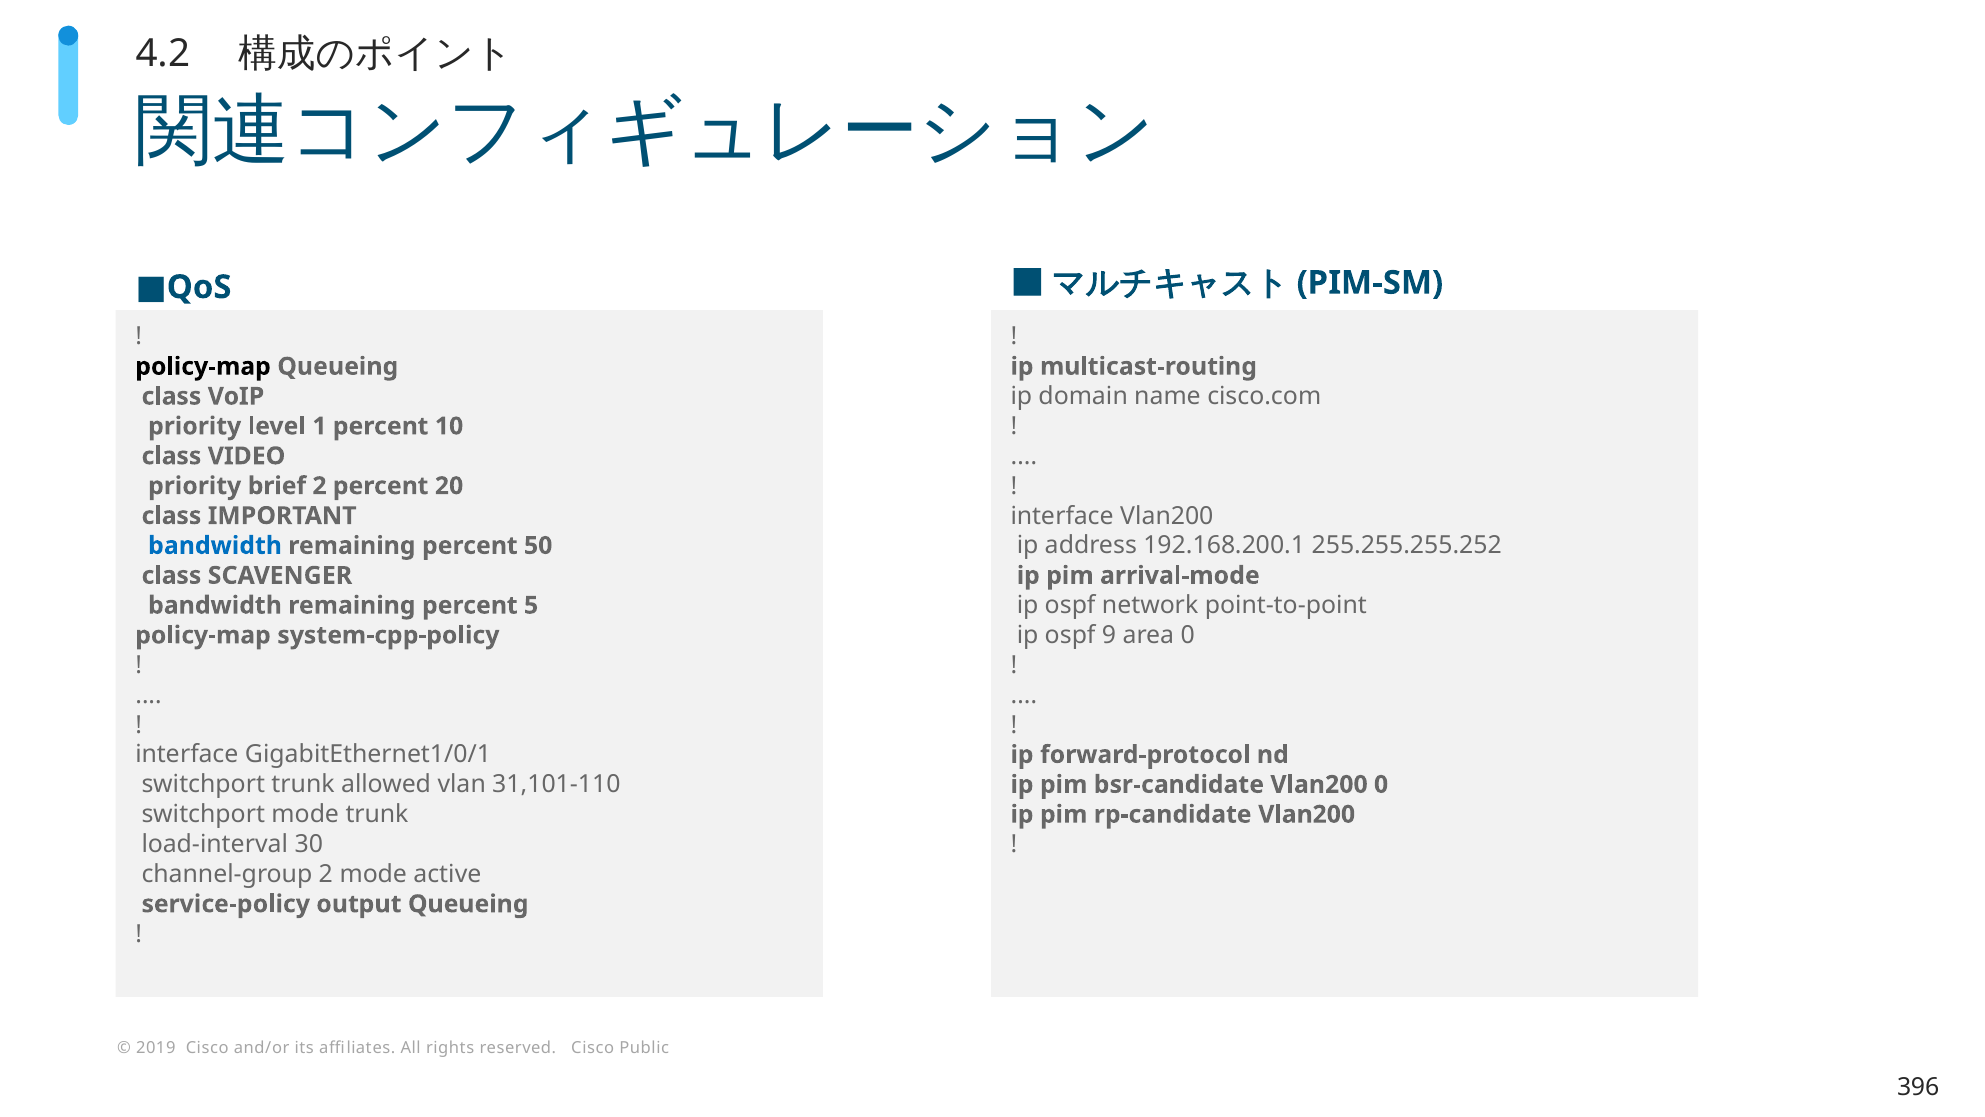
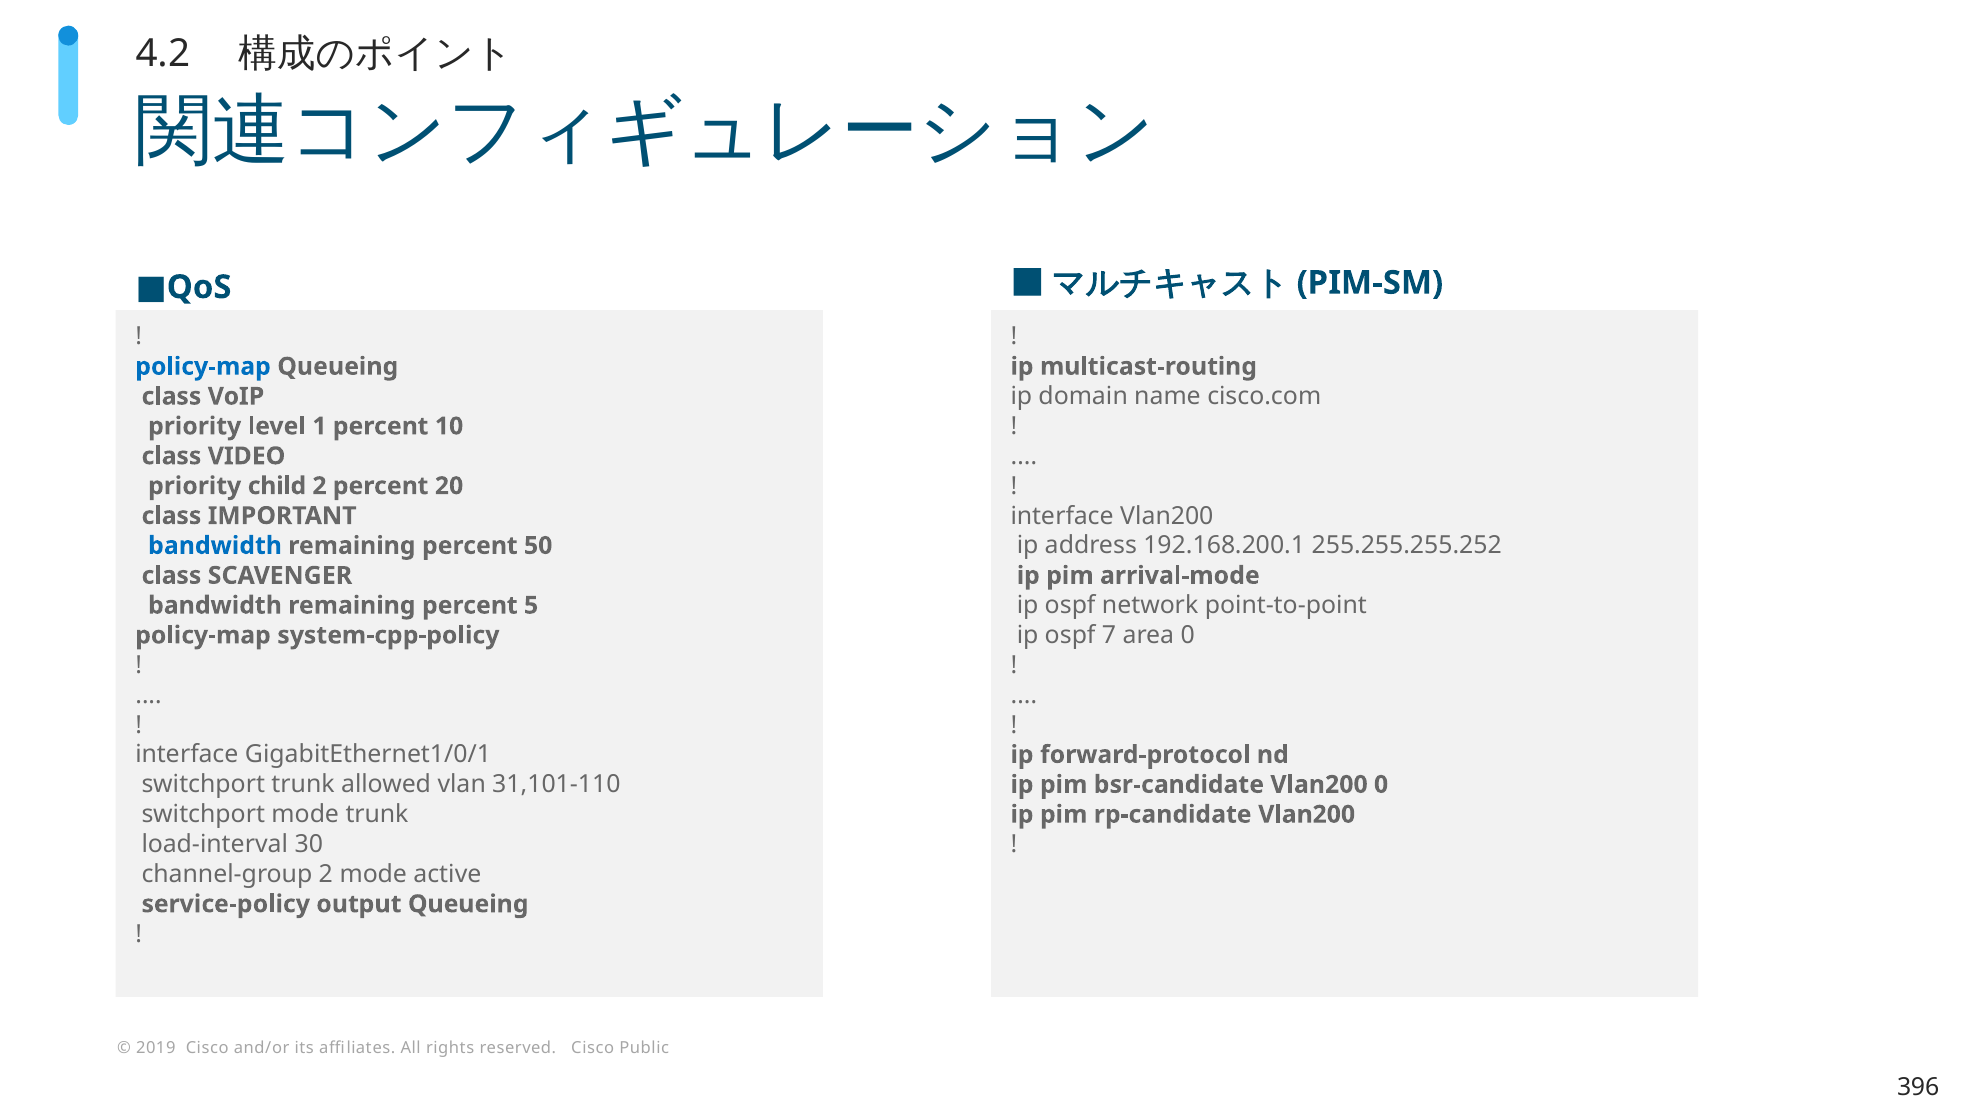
policy-map colour: black -> blue (203, 366)
brief: brief -> child (277, 486)
9: 9 -> 7 (1109, 635)
